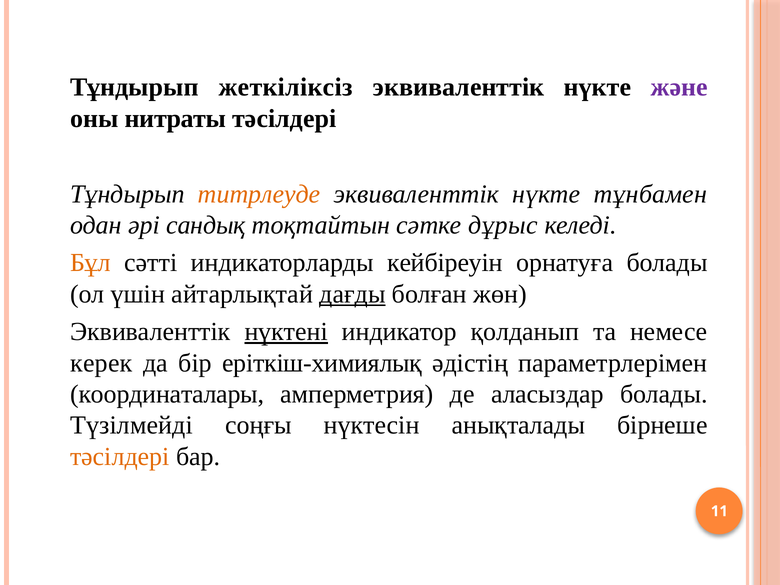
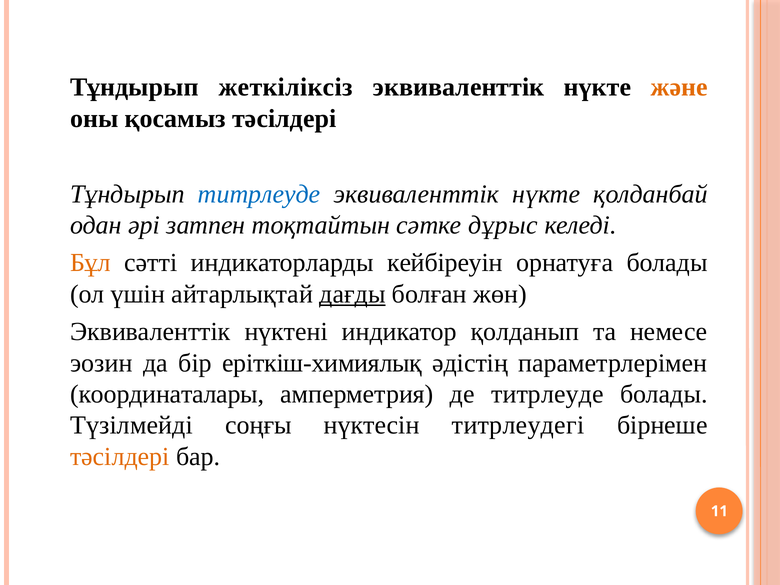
және colour: purple -> orange (679, 87)
нитраты: нитраты -> қосамыз (175, 119)
титрлеуде colour: orange -> blue (259, 194)
тұнбамен: тұнбамен -> қолданбай (651, 194)
сандық: сандық -> затпен (206, 225)
нүктені underline: present -> none (286, 332)
керек: керек -> эозин (101, 363)
де аласыздар: аласыздар -> титрлеуде (547, 394)
анықталады: анықталады -> титрлеудегі (518, 425)
